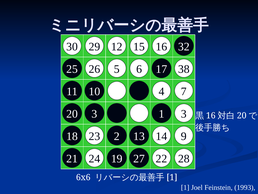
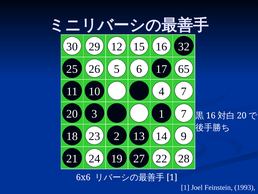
38: 38 -> 65 (184, 69)
1 3: 3 -> 7 (184, 114)
